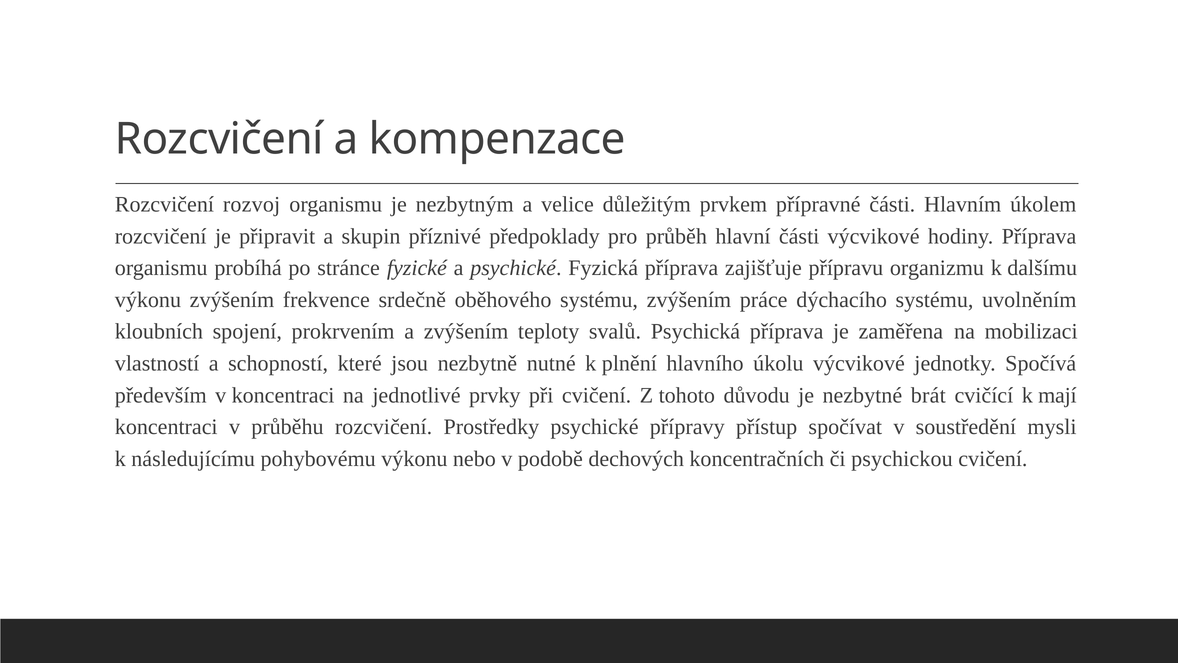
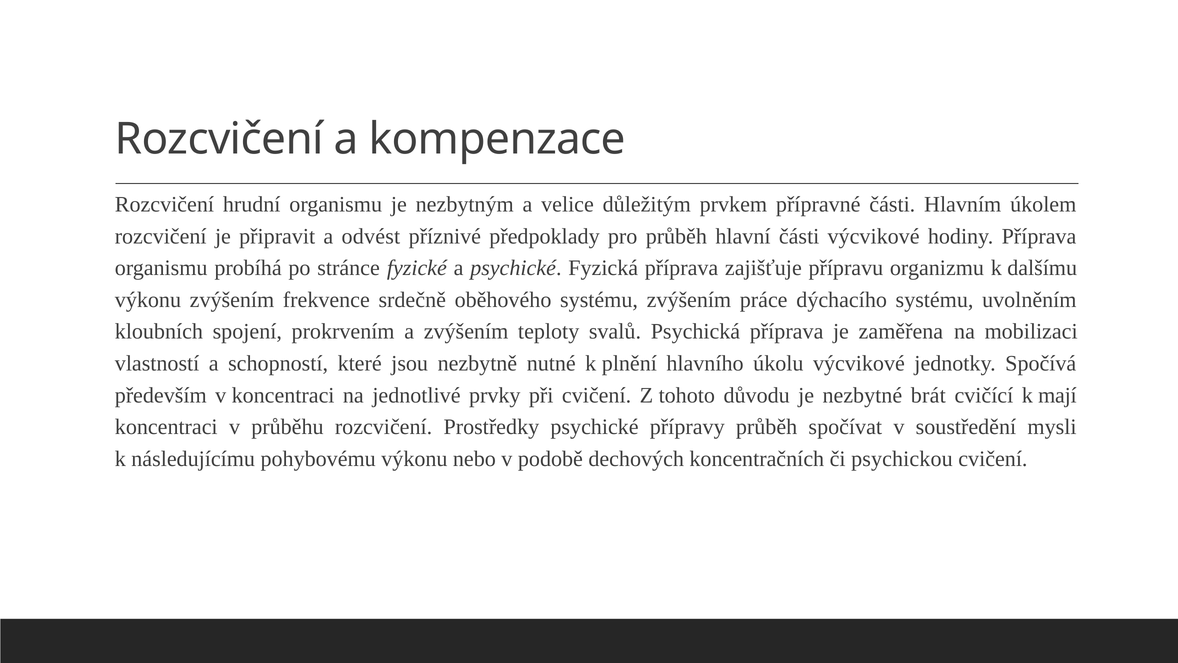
rozvoj: rozvoj -> hrudní (252, 204)
skupin: skupin -> odvést (371, 236)
přípravy přístup: přístup -> průběh (767, 427)
